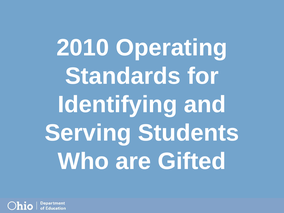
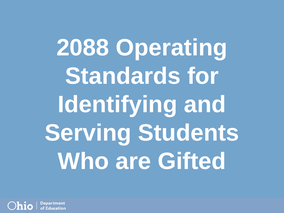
2010: 2010 -> 2088 (83, 48)
